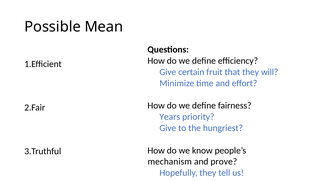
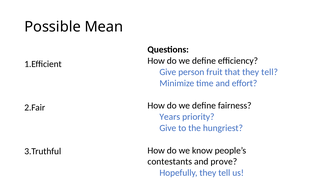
certain: certain -> person (191, 72)
that they will: will -> tell (270, 72)
mechanism: mechanism -> contestants (170, 161)
